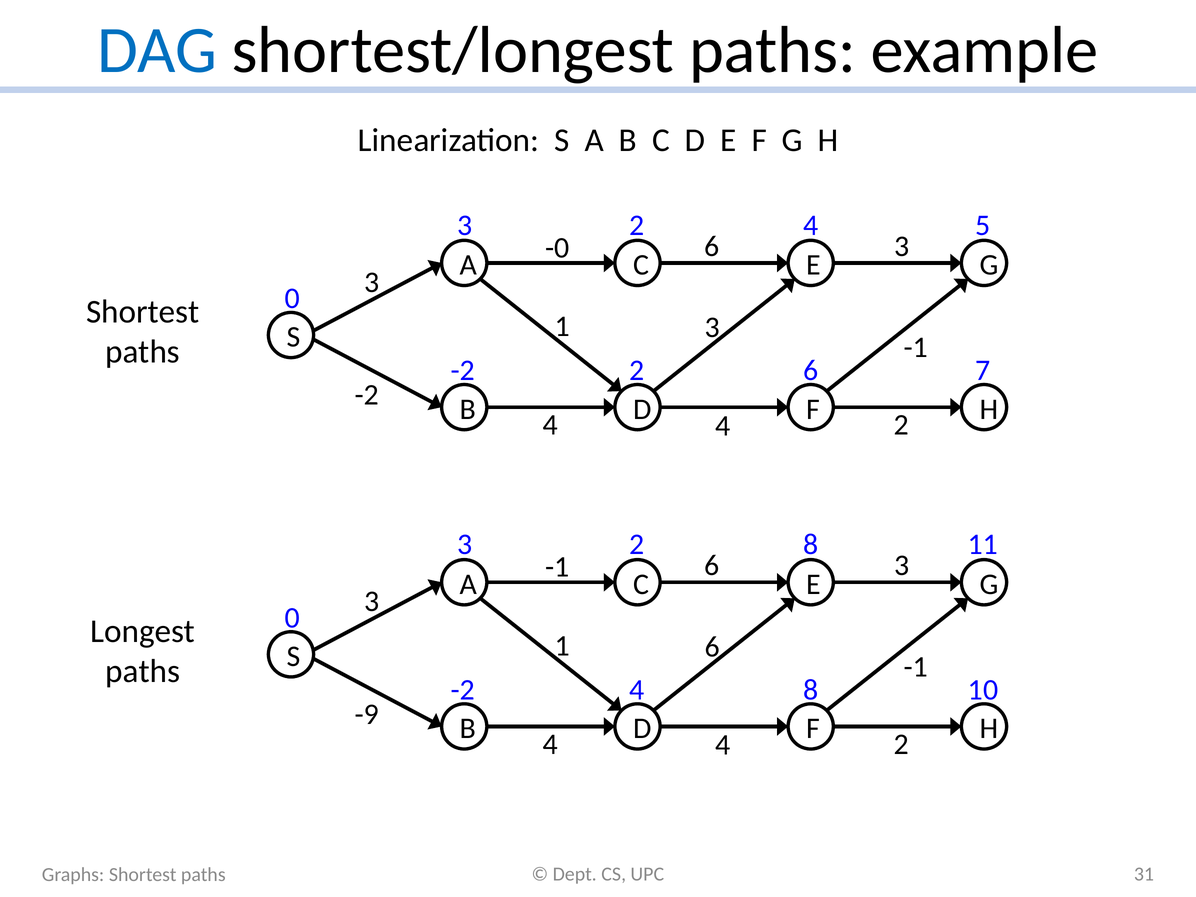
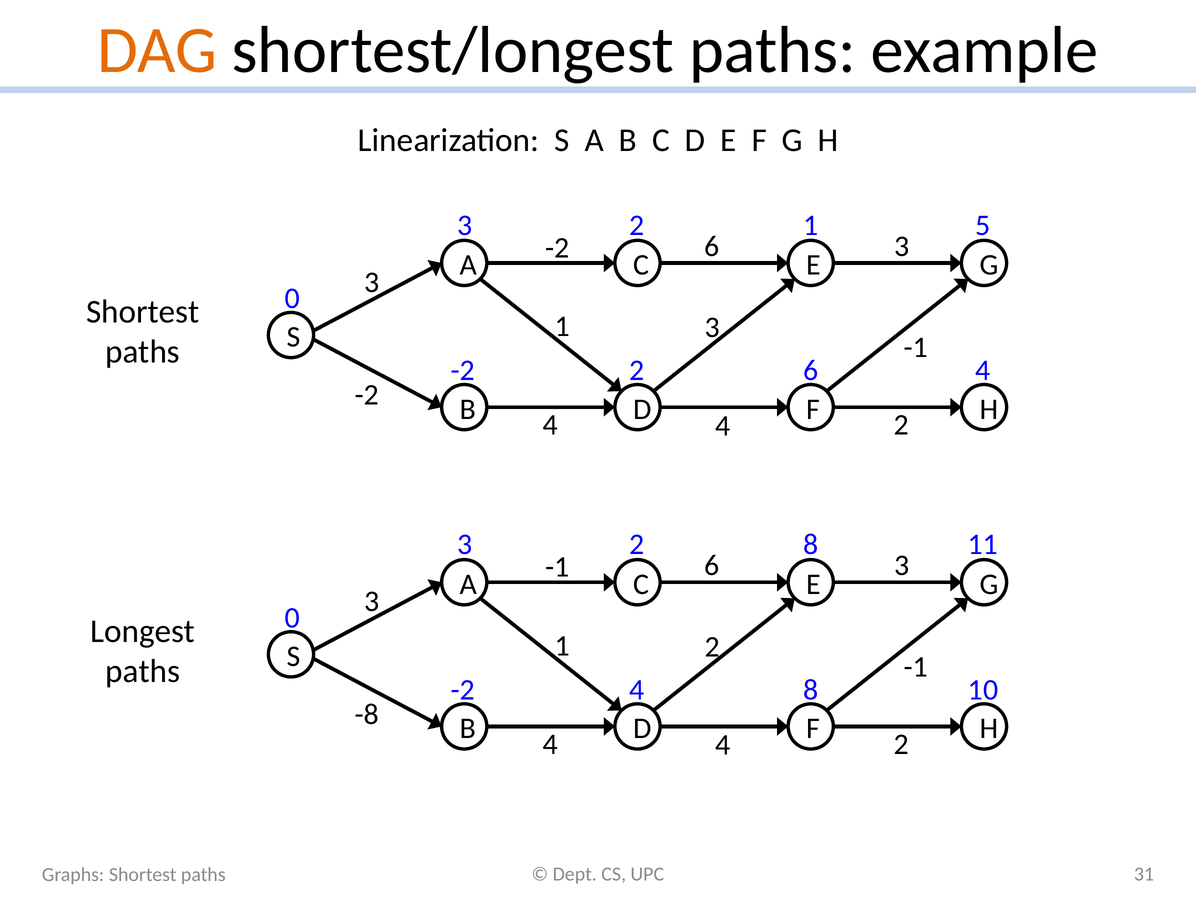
DAG colour: blue -> orange (157, 50)
3 2 4: 4 -> 1 (811, 225)
-0: -0 -> -2 (557, 248)
6 7: 7 -> 4 (983, 370)
1 6: 6 -> 2 (712, 647)
-9: -9 -> -8 (367, 714)
